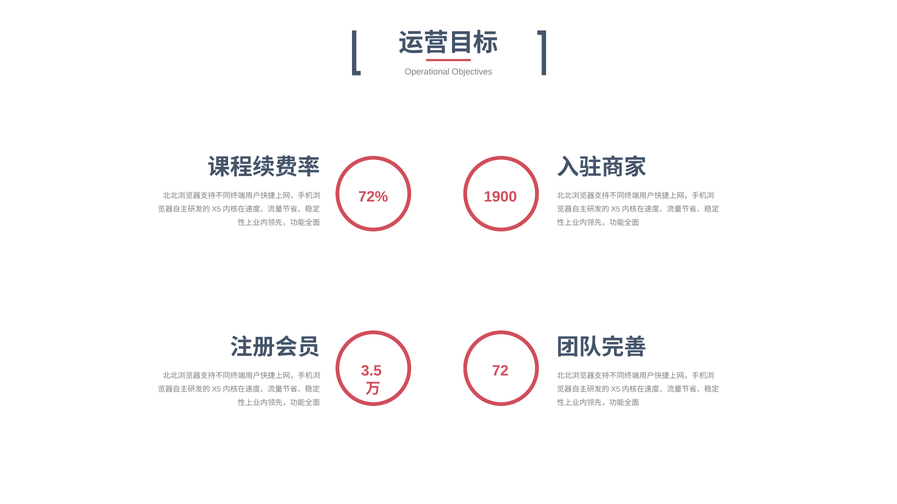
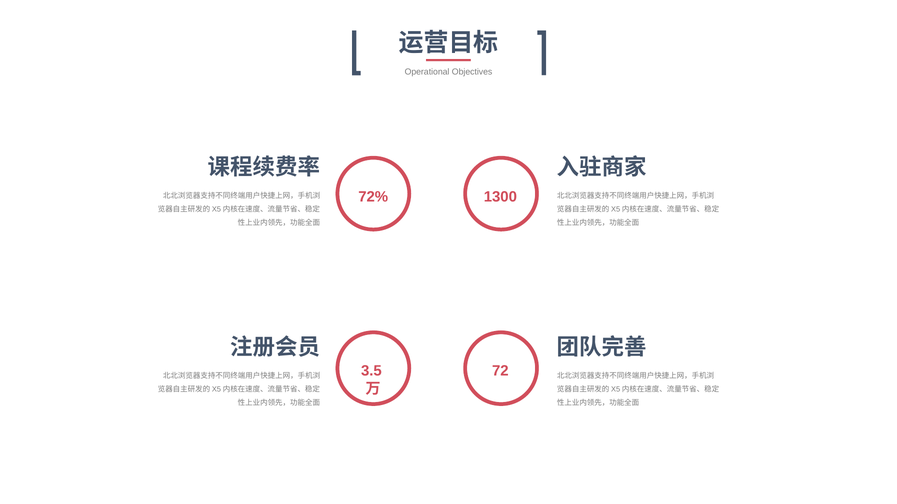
1900: 1900 -> 1300 (500, 197)
